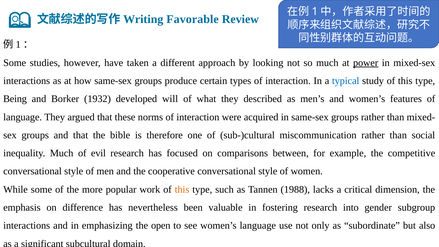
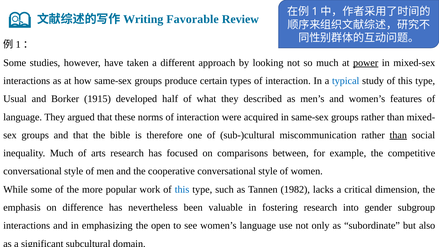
Being: Being -> Usual (15, 99)
1932: 1932 -> 1915 (97, 99)
will: will -> half (170, 99)
than underline: none -> present (398, 135)
evil: evil -> arts (98, 153)
this colour: orange -> blue (182, 189)
1988: 1988 -> 1982 (295, 189)
